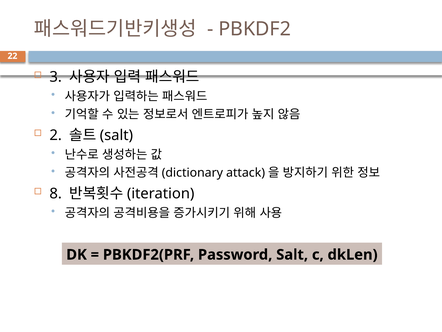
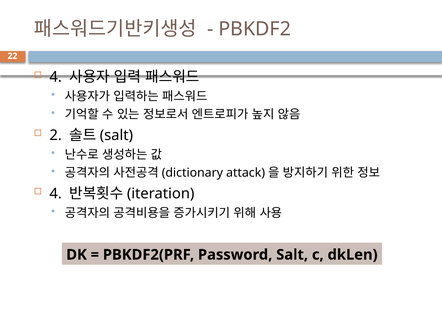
3: 3 -> 4 (56, 77)
8: 8 -> 4 (56, 193)
